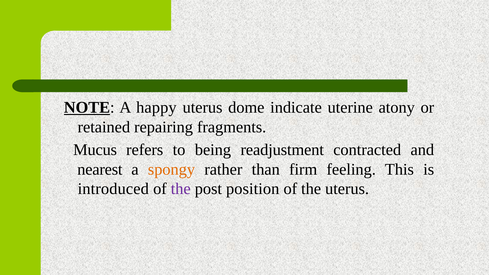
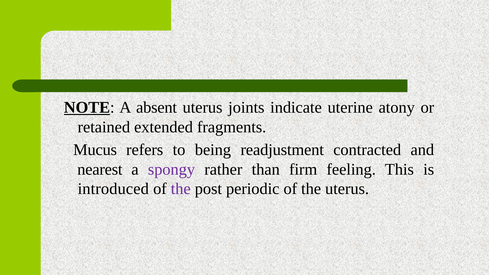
happy: happy -> absent (157, 107)
dome: dome -> joints (246, 107)
repairing: repairing -> extended (164, 127)
spongy colour: orange -> purple (171, 169)
position: position -> periodic (253, 189)
